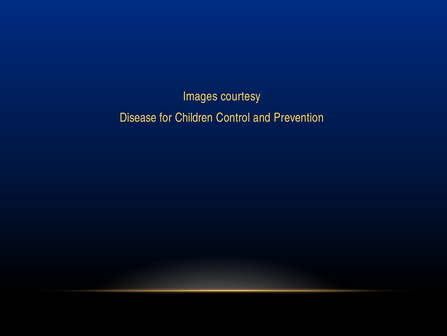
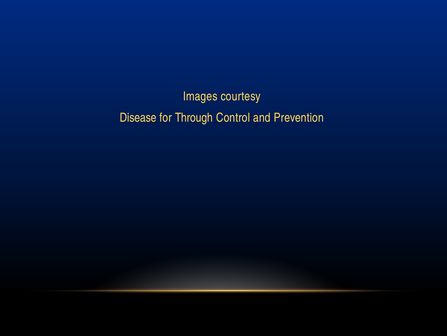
Children: Children -> Through (194, 117)
